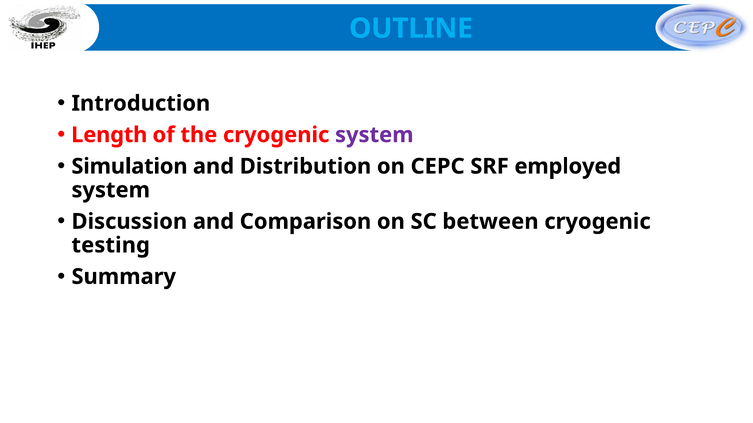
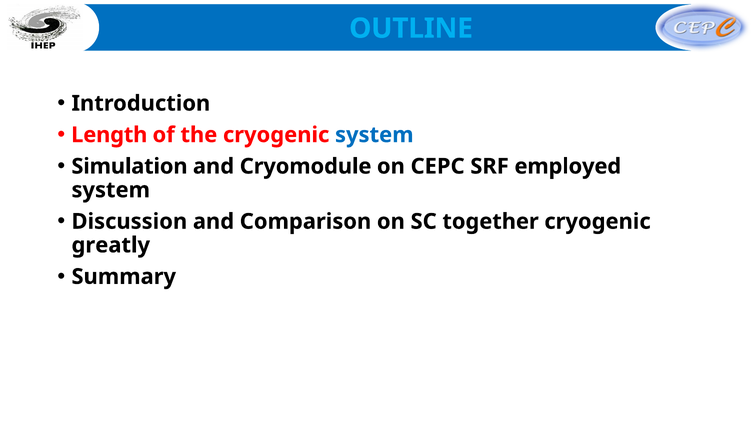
system colour: purple -> blue (374, 135)
Distribution: Distribution -> Cryomodule (306, 167)
between: between -> together (491, 222)
testing: testing -> greatly (111, 245)
